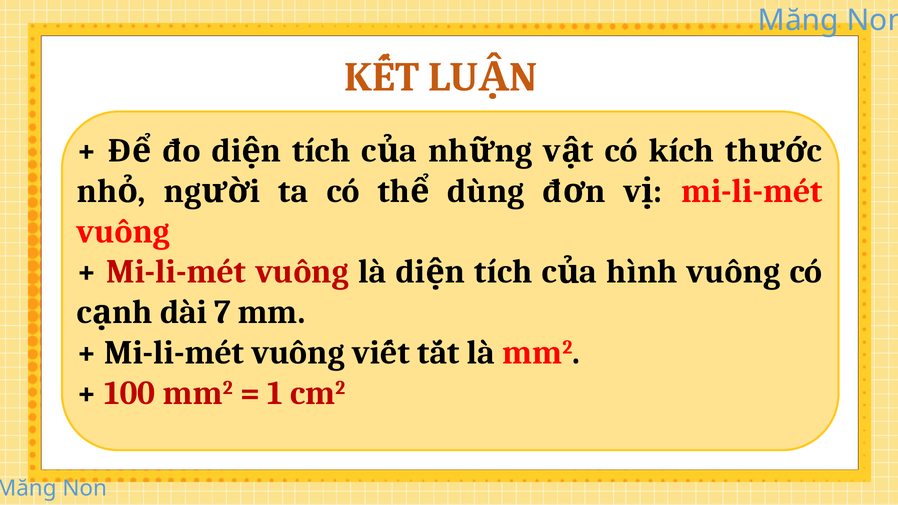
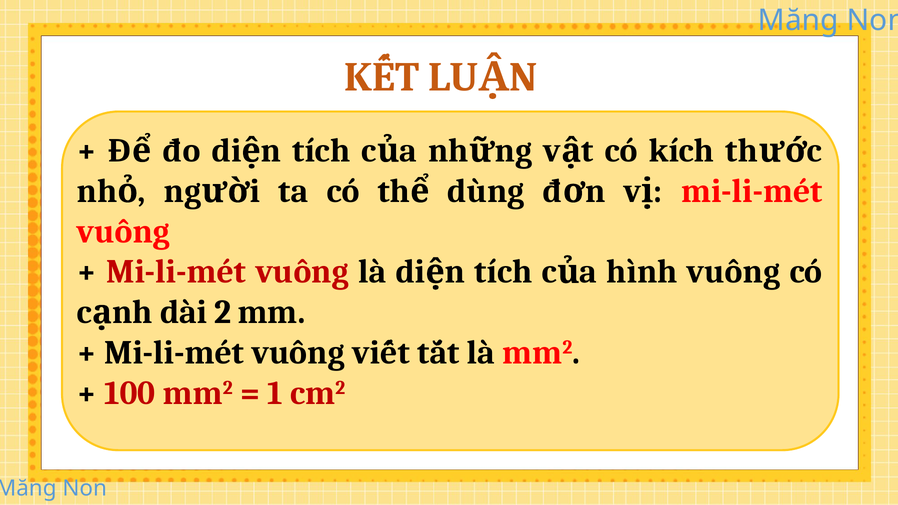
7: 7 -> 2 (223, 312)
